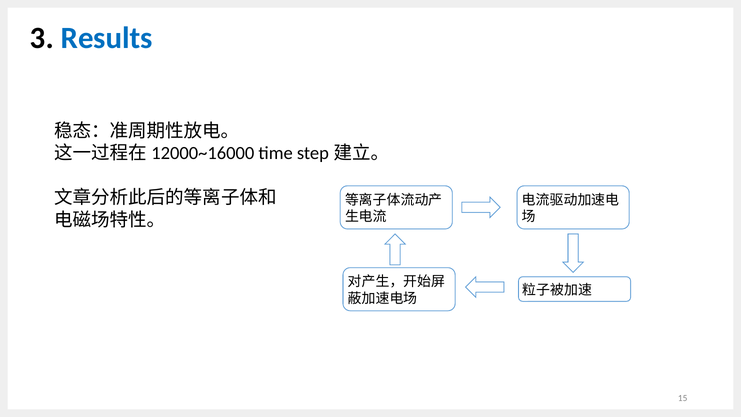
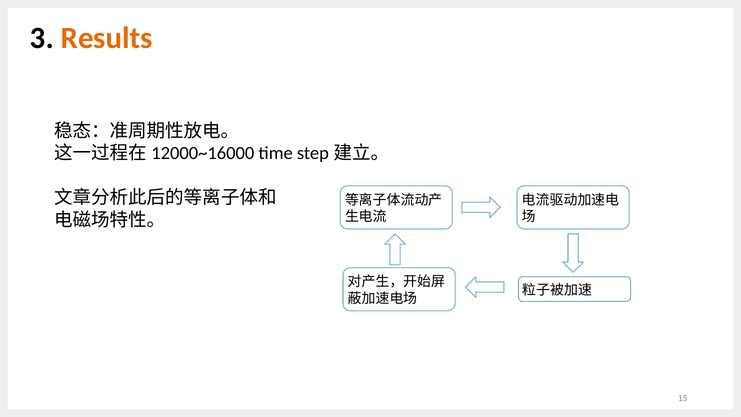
Results colour: blue -> orange (107, 38)
